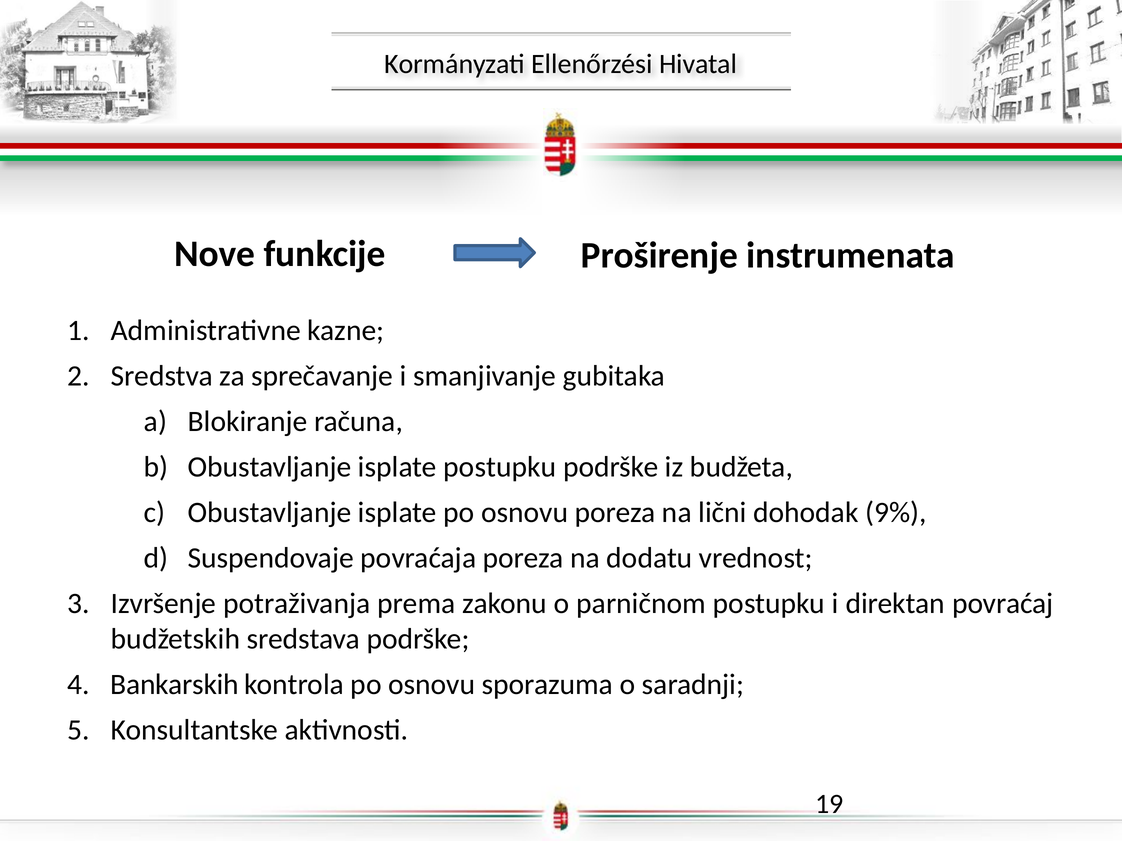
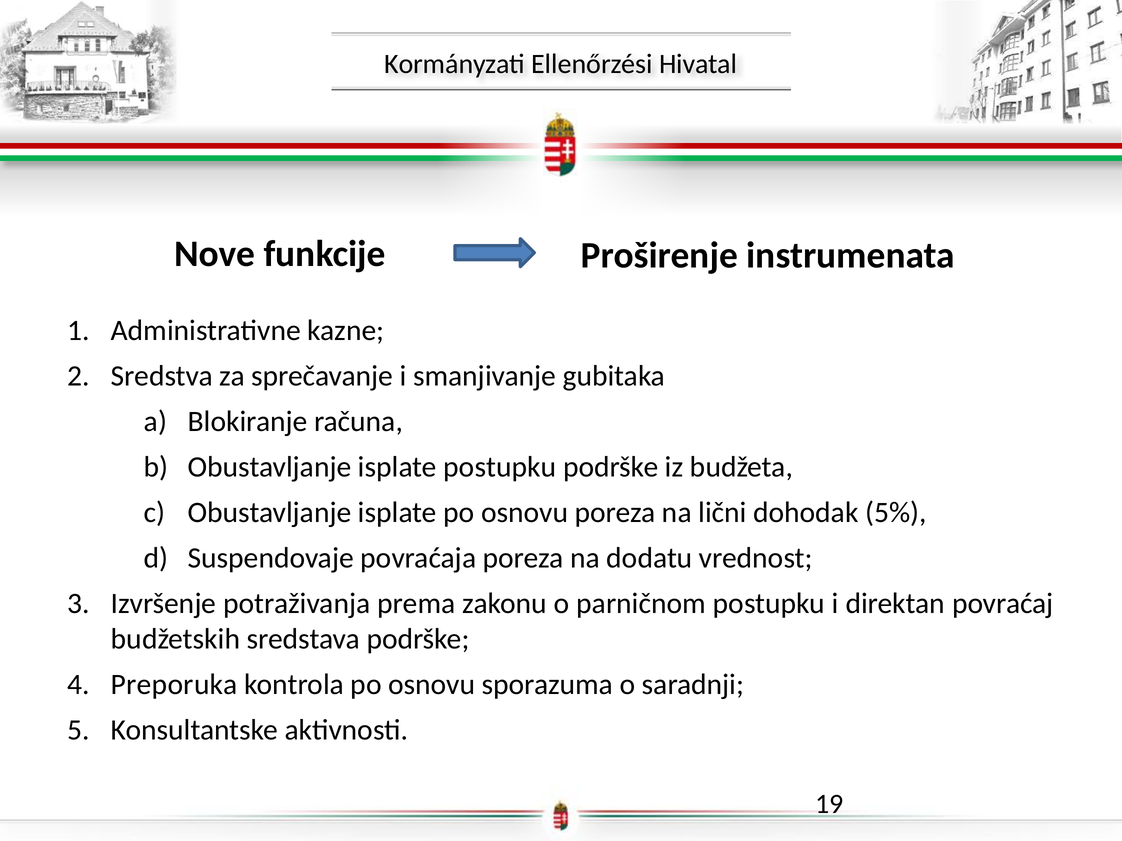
9%: 9% -> 5% (896, 513)
Bankarskih: Bankarskih -> Preporuka (174, 685)
